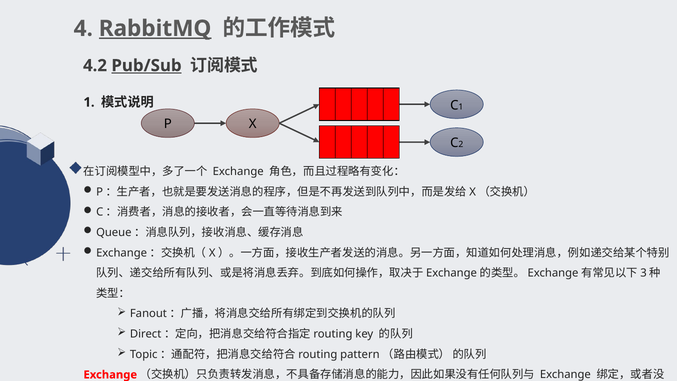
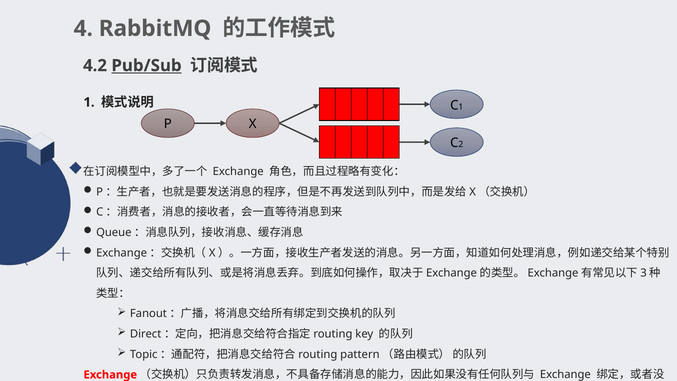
RabbitMQ underline: present -> none (155, 28)
